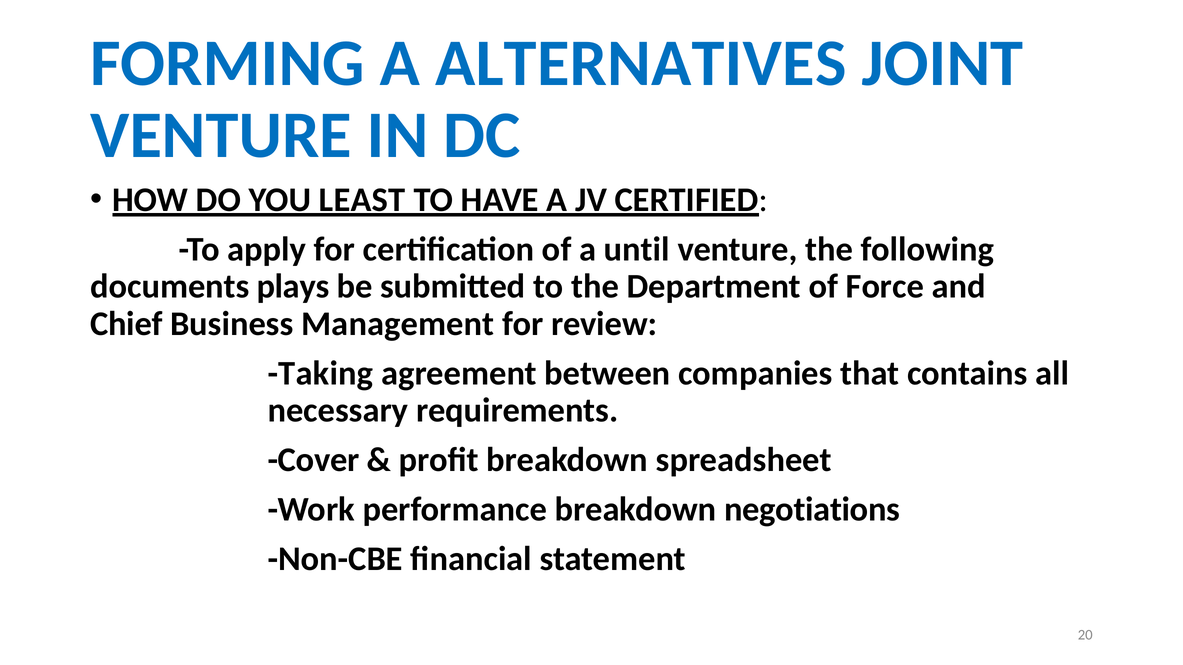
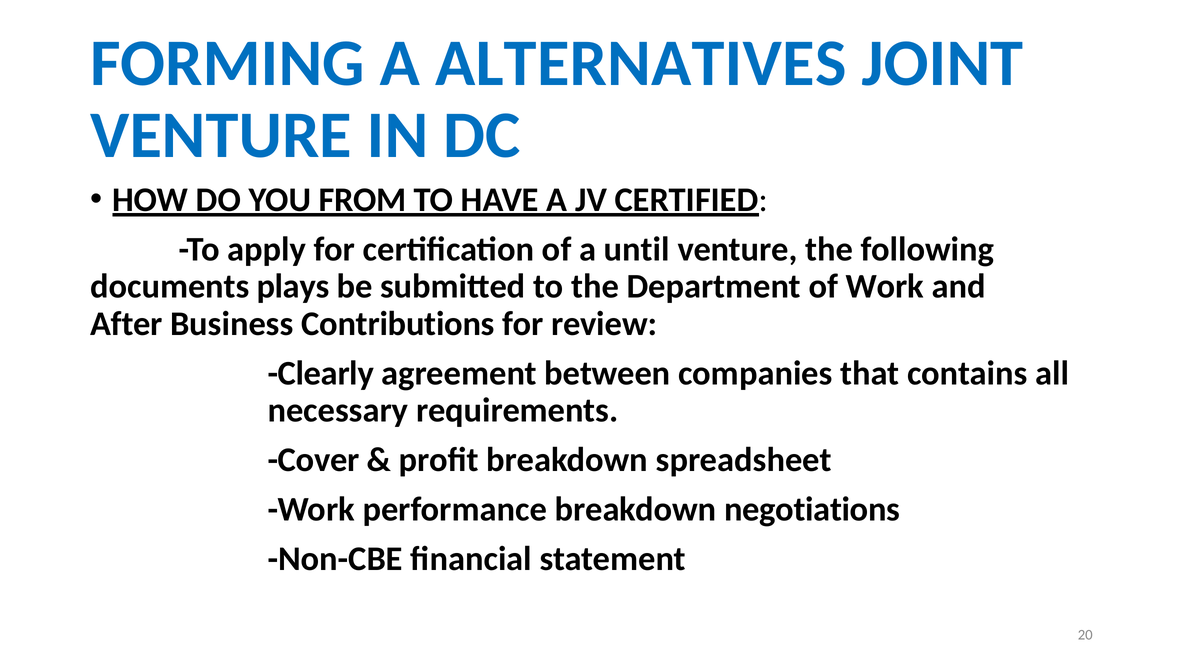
LEAST: LEAST -> FROM (363, 200)
of Force: Force -> Work (885, 287)
Chief: Chief -> After (126, 324)
Management: Management -> Contributions (398, 324)
Taking: Taking -> Clearly (321, 373)
